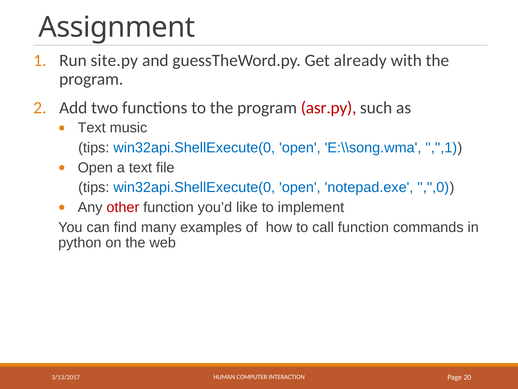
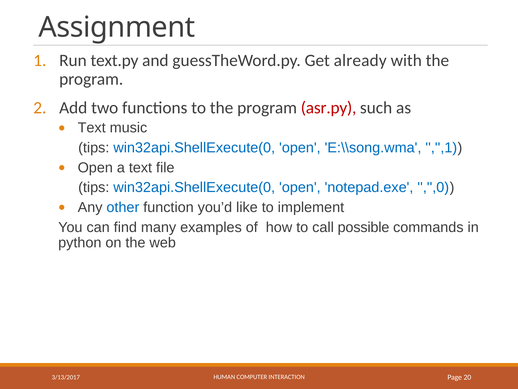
site.py: site.py -> text.py (114, 60)
other colour: red -> blue (123, 207)
call function: function -> possible (364, 227)
